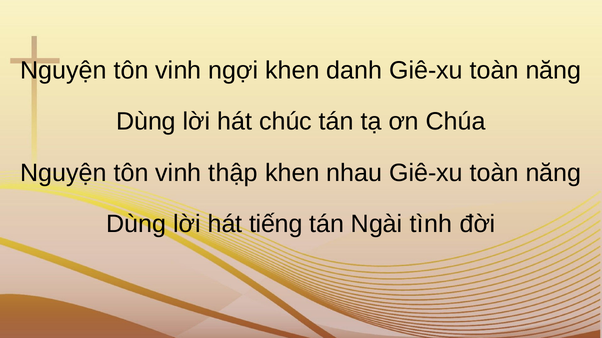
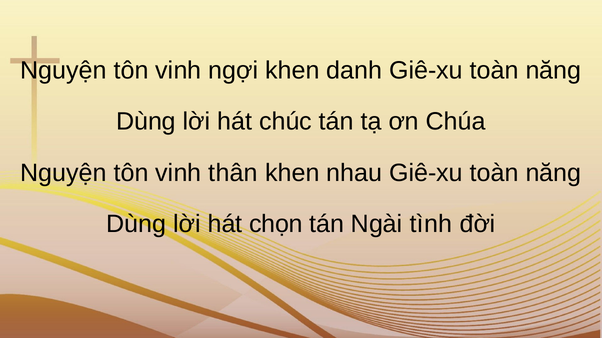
thập: thập -> thân (233, 173)
tiếng: tiếng -> chọn (276, 225)
